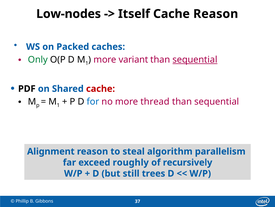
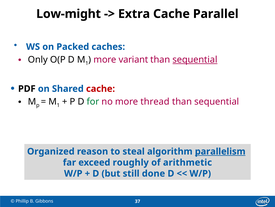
Low-nodes: Low-nodes -> Low-might (69, 14)
Itself: Itself -> Extra (134, 14)
Cache Reason: Reason -> Parallel (216, 14)
Only colour: green -> black (38, 59)
for colour: blue -> green (93, 101)
Alignment: Alignment -> Organized (51, 151)
parallelism underline: none -> present (220, 151)
recursively: recursively -> arithmetic (187, 162)
trees: trees -> done (153, 173)
